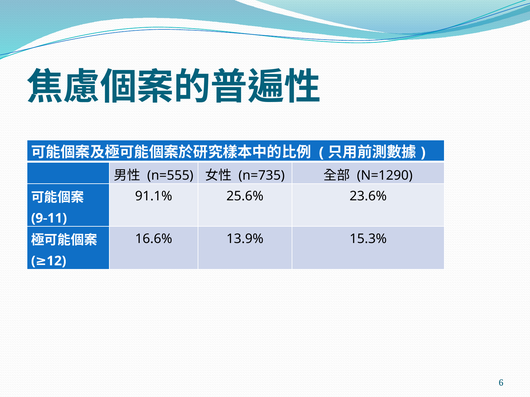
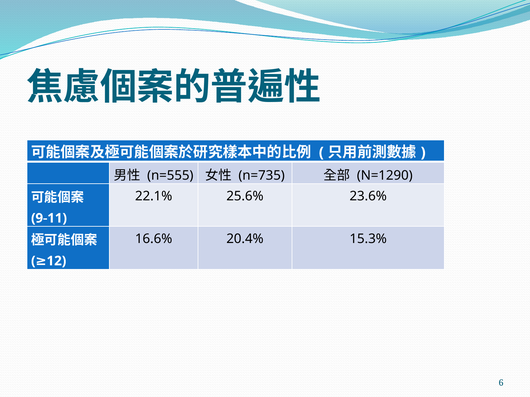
91.1%: 91.1% -> 22.1% (154, 196)
13.9%: 13.9% -> 20.4% (245, 239)
